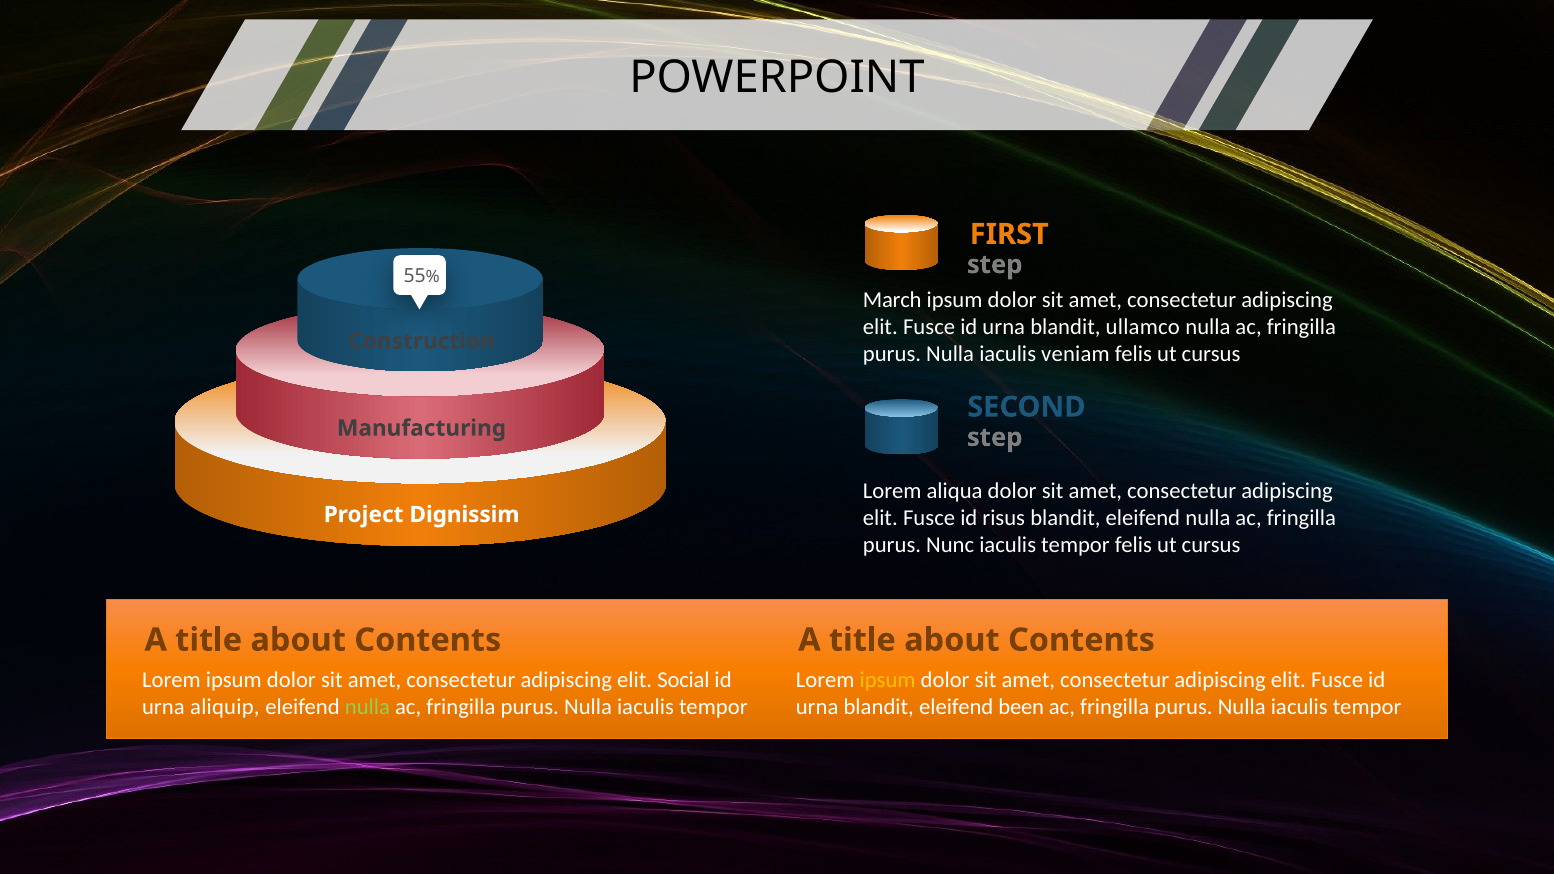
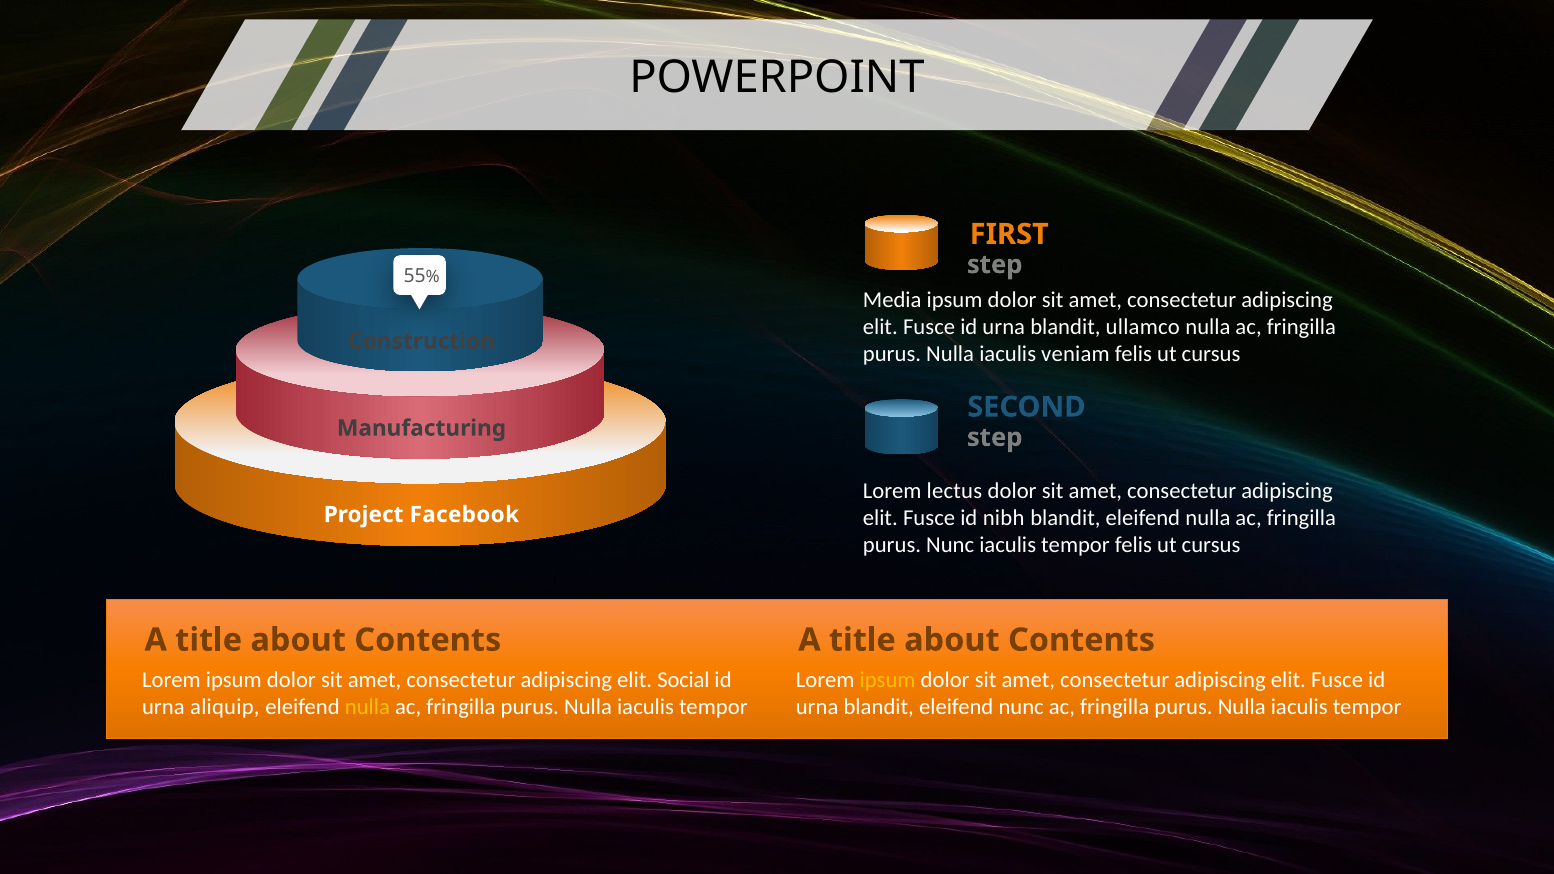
March: March -> Media (892, 300)
aliqua: aliqua -> lectus (954, 491)
risus: risus -> nibh (1004, 518)
Dignissim: Dignissim -> Facebook (464, 515)
nulla colour: light green -> yellow (367, 707)
eleifend been: been -> nunc (1021, 707)
